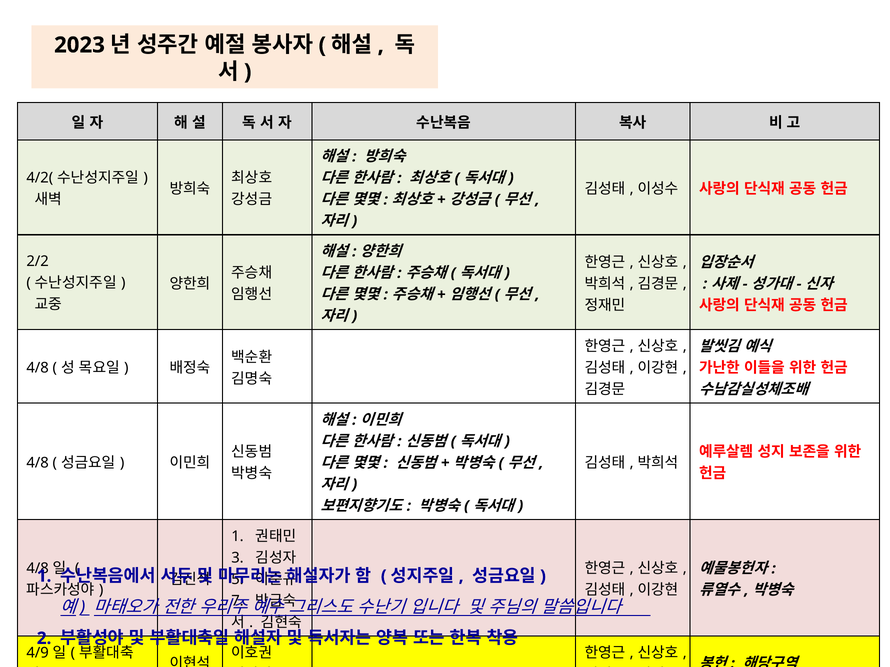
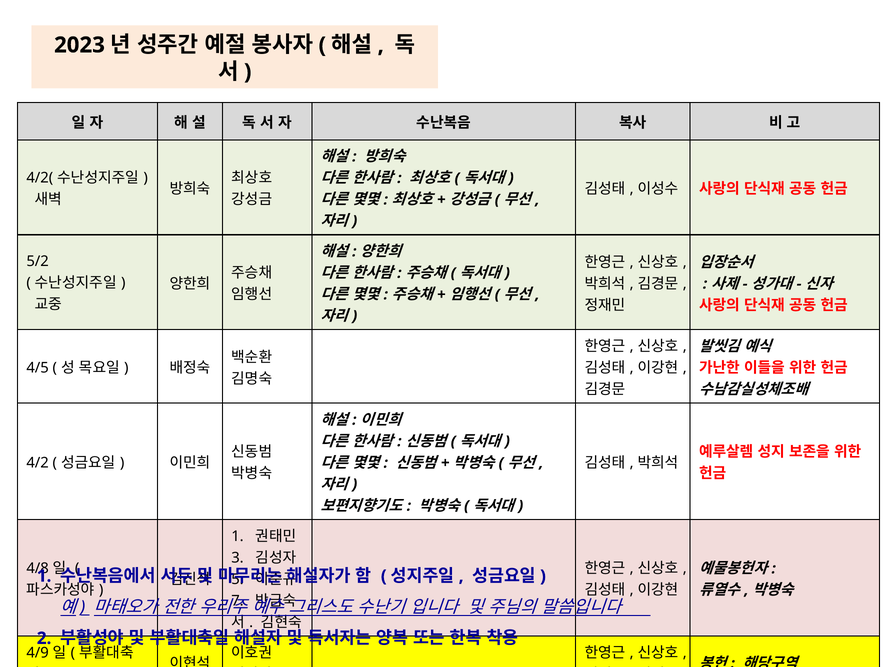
2/2: 2/2 -> 5/2 (38, 262)
4/8: 4/8 -> 4/5 (38, 368)
4/8: 4/8 -> 4/2 (38, 463)
